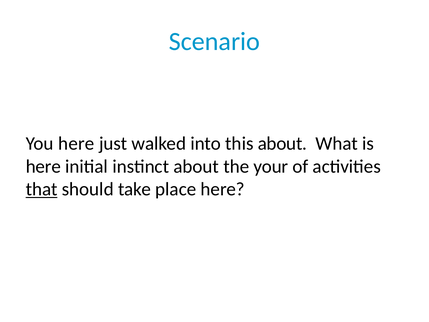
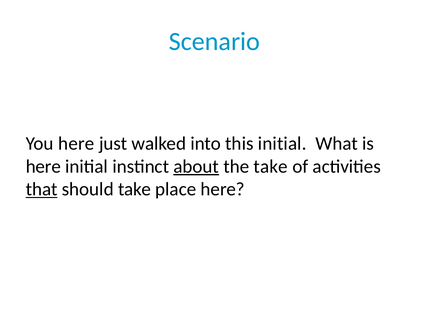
this about: about -> initial (282, 143)
about underline: none -> present (196, 166)
the your: your -> take (271, 166)
